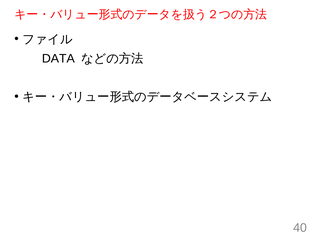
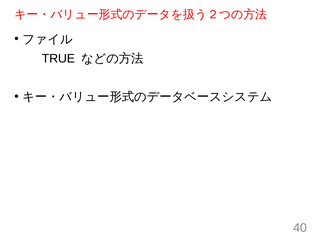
DATA: DATA -> TRUE (58, 58)
